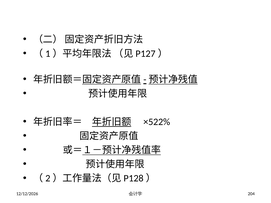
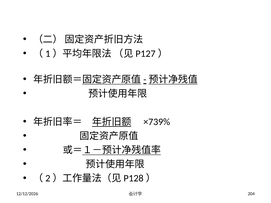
×522%: ×522% -> ×739% (157, 122)
